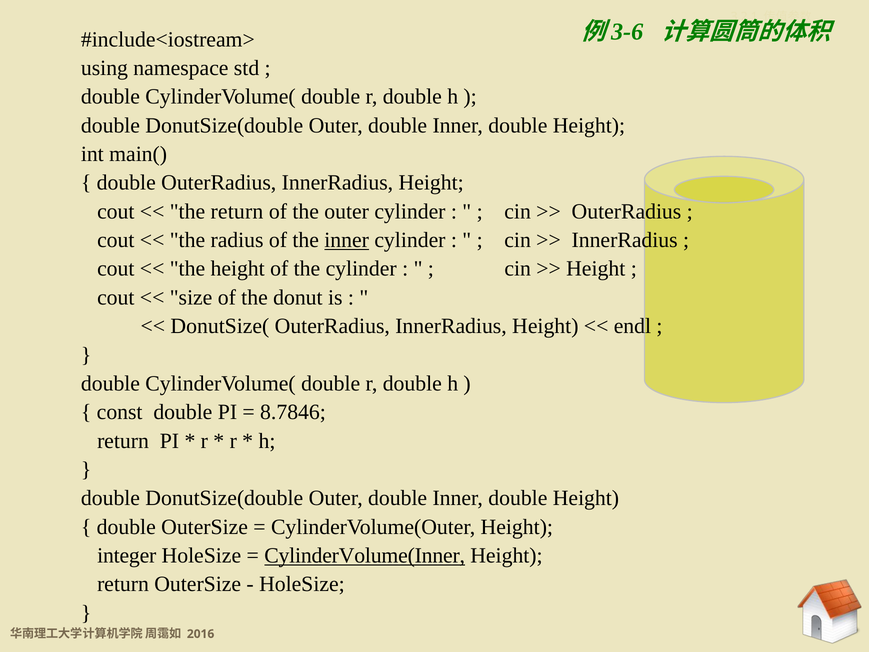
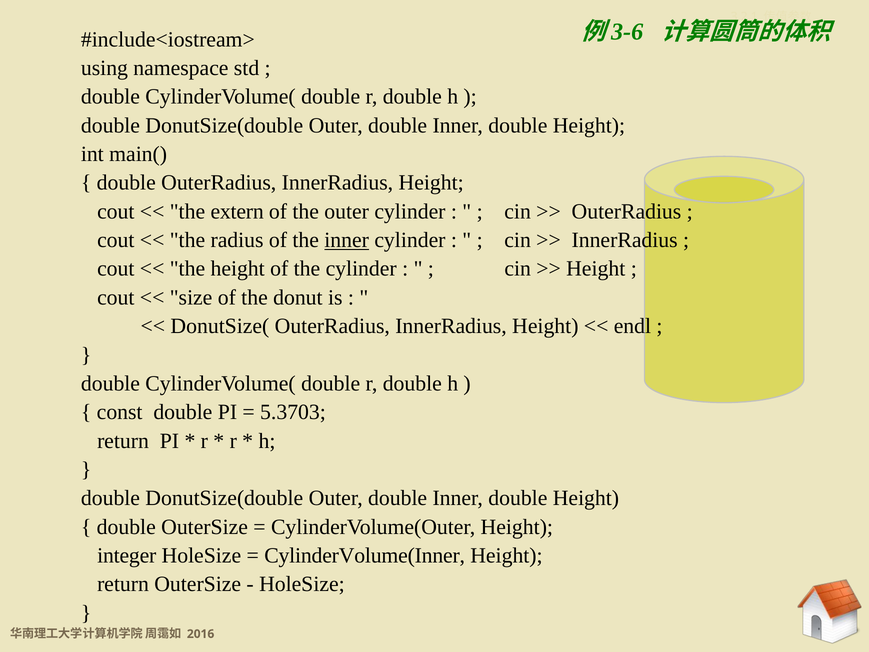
the return: return -> extern (237, 211)
8.7846: 8.7846 -> 5.3703 (293, 412)
CylinderVolume(Inner underline: present -> none (365, 555)
